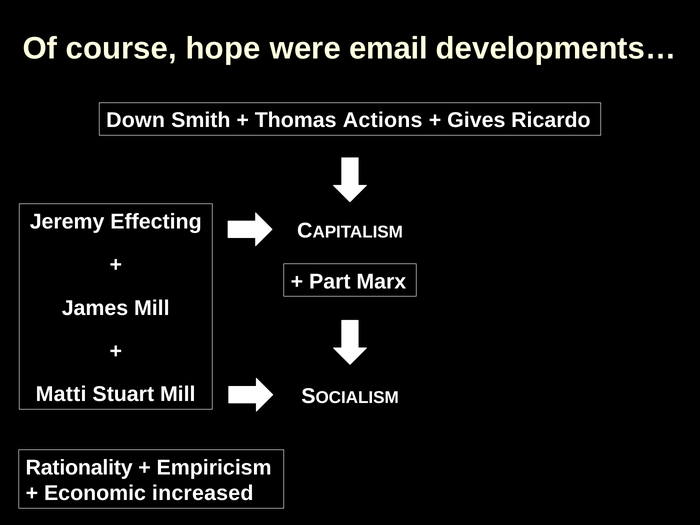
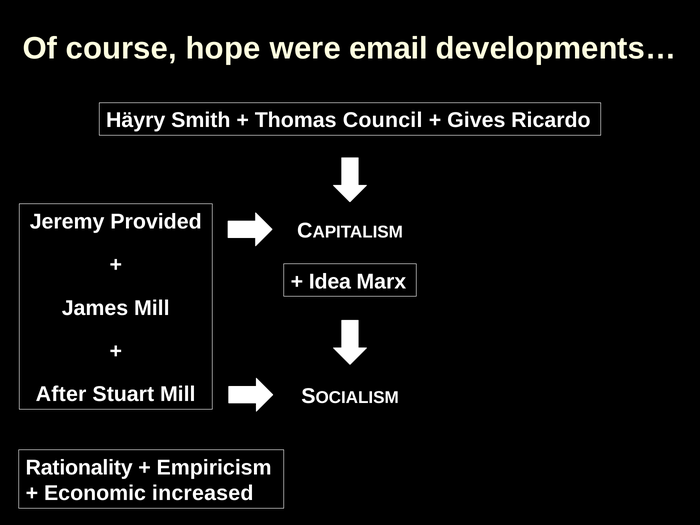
Down: Down -> Häyry (136, 120)
Actions: Actions -> Council (383, 120)
Effecting: Effecting -> Provided (156, 222)
Part: Part -> Idea (330, 282)
Matti: Matti -> After (61, 394)
